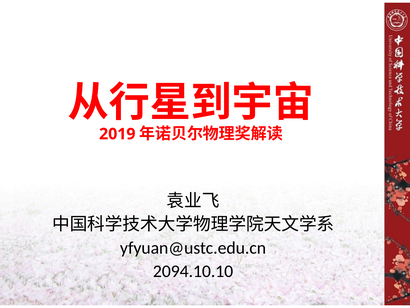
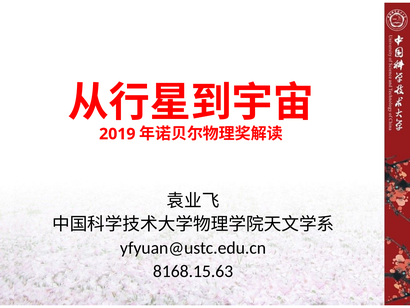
2094.10.10: 2094.10.10 -> 8168.15.63 (193, 271)
